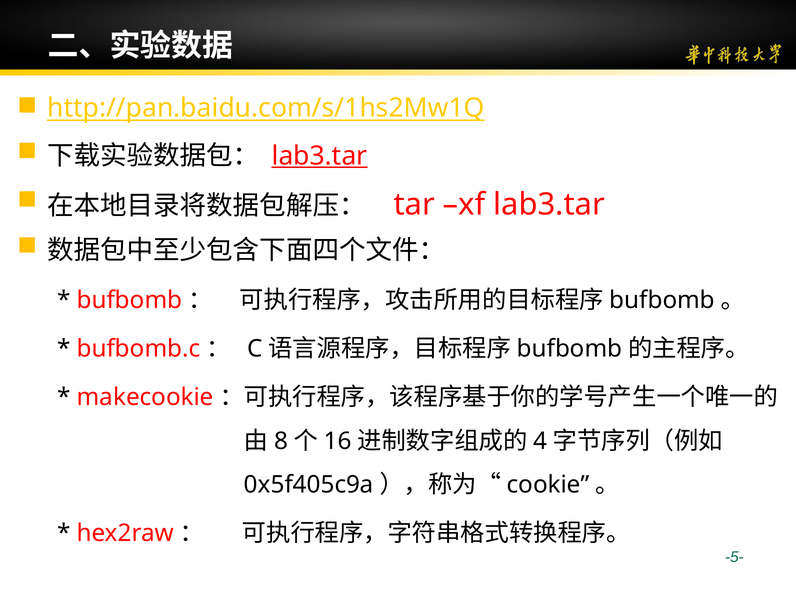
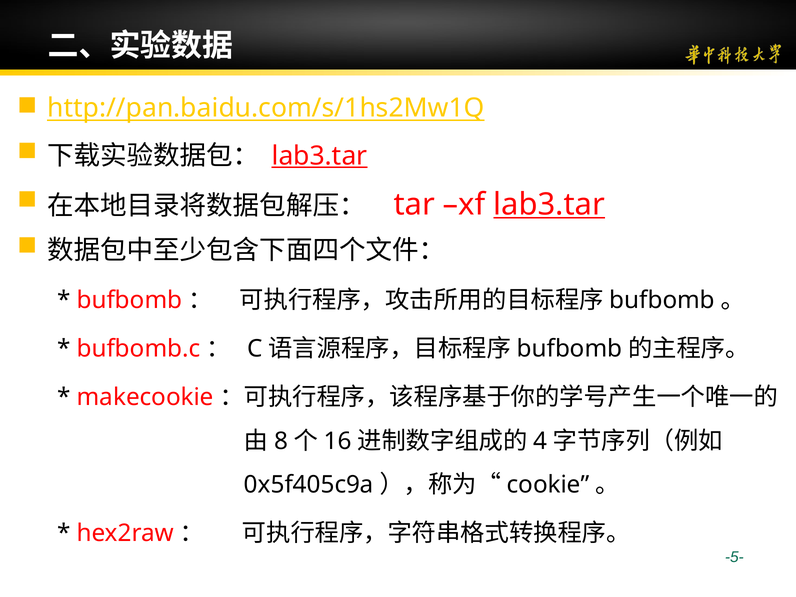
lab3.tar underline: none -> present (549, 204)
